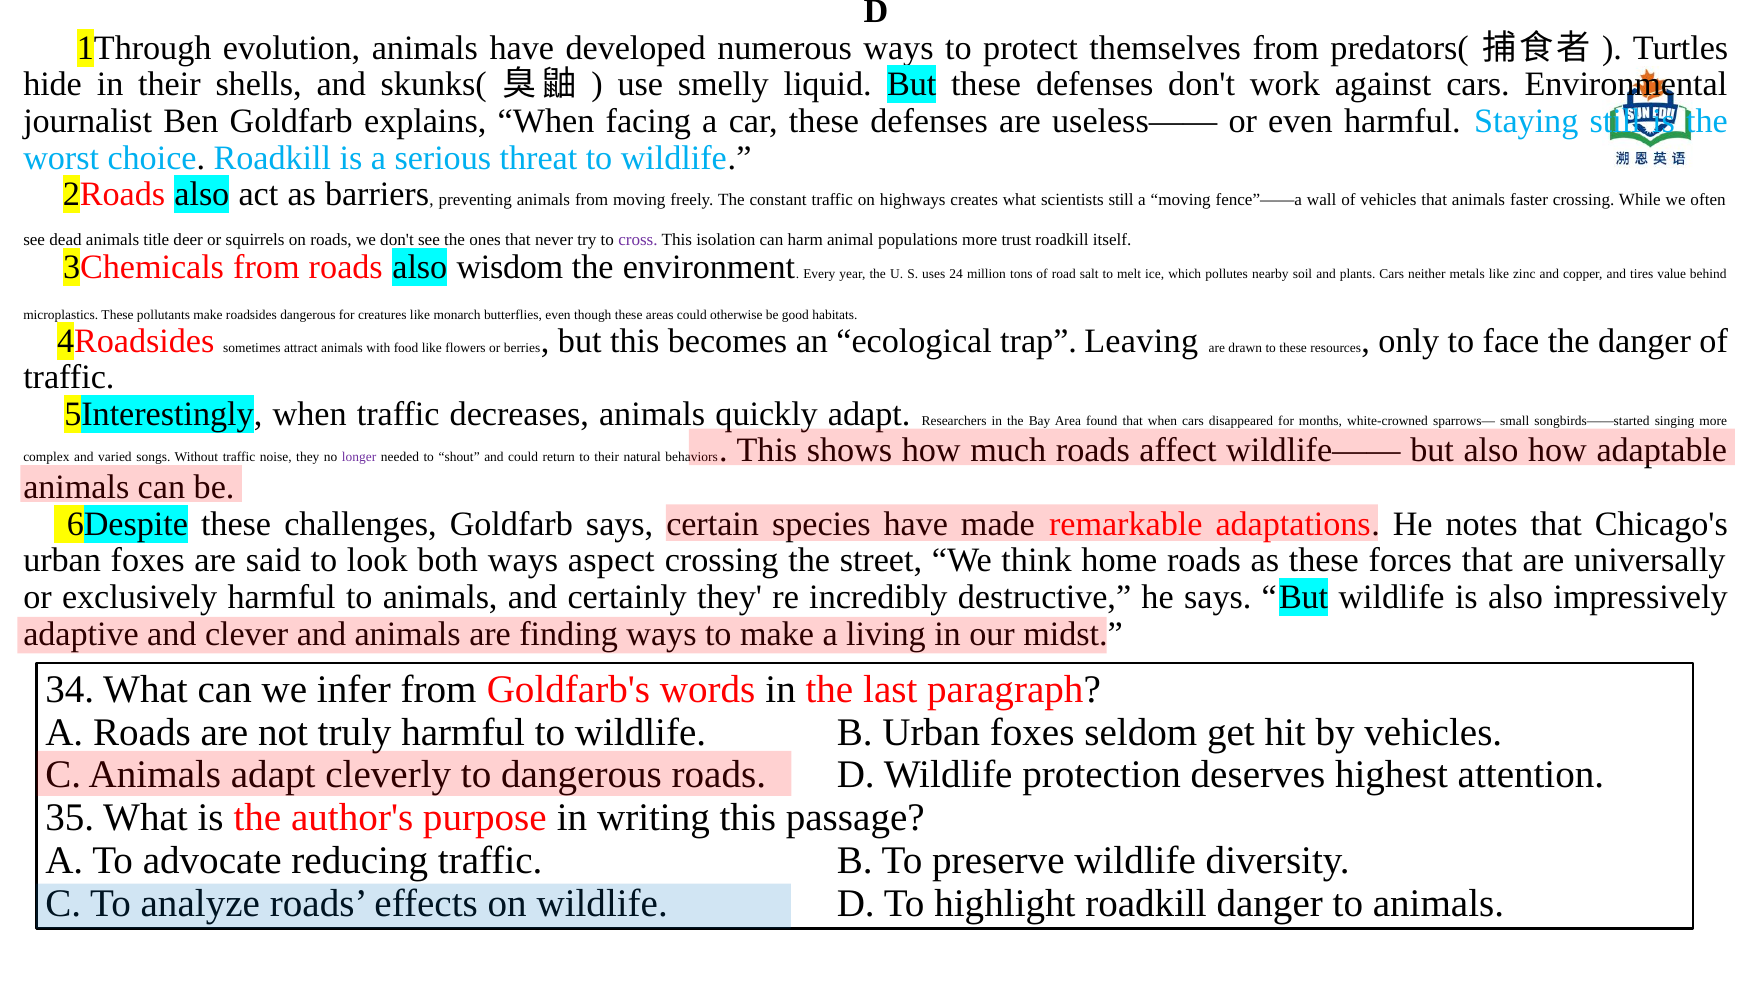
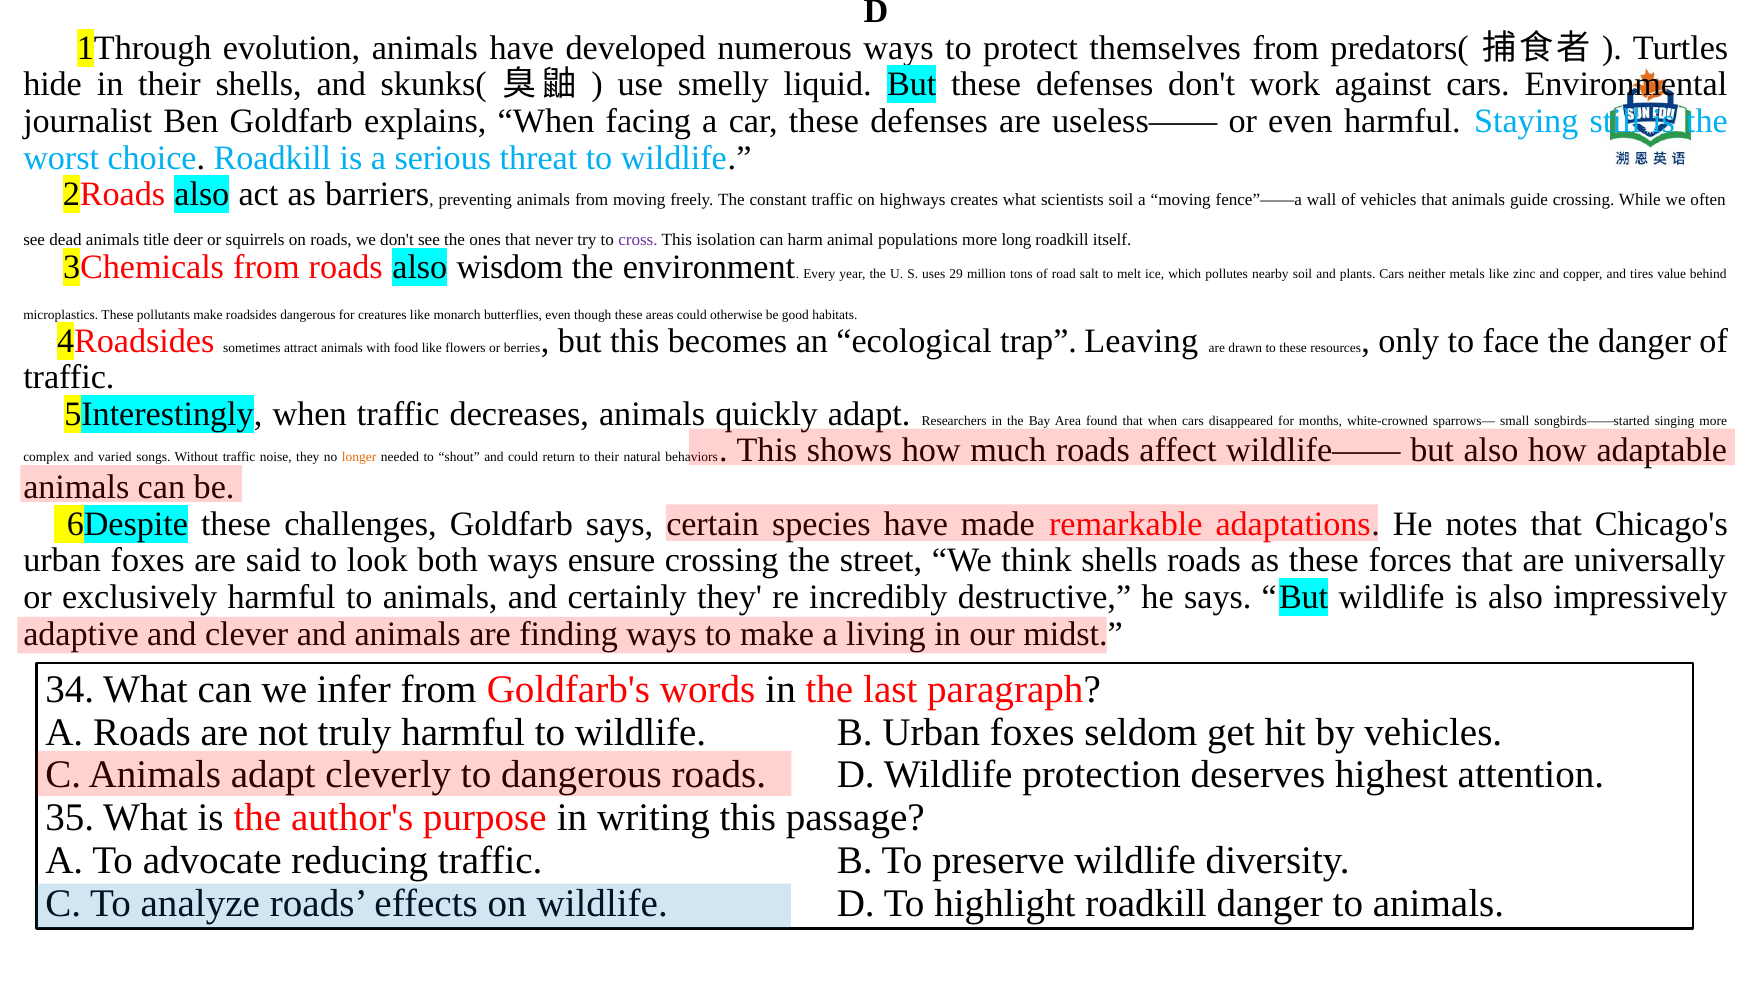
scientists still: still -> soil (1121, 200)
faster: faster -> guide (1529, 200)
trust: trust -> long (1017, 240)
24: 24 -> 29 (956, 275)
longer colour: purple -> orange (359, 458)
aspect: aspect -> ensure (612, 561)
think home: home -> shells (1120, 561)
